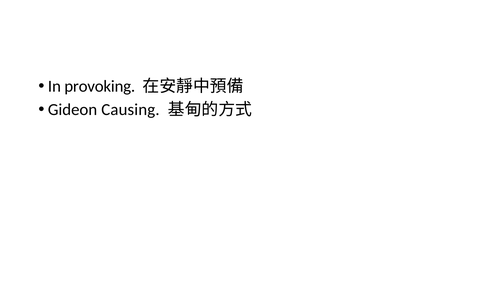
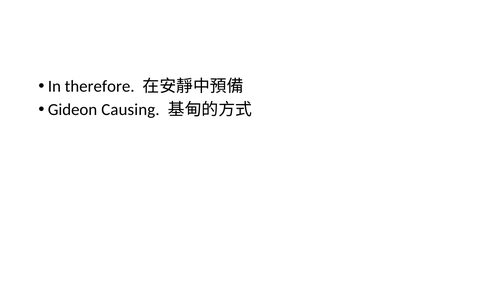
provoking: provoking -> therefore (100, 86)
